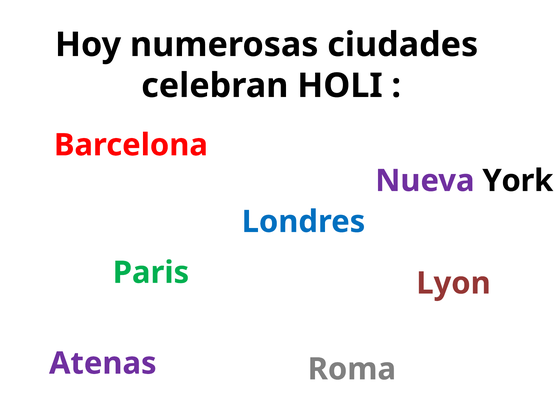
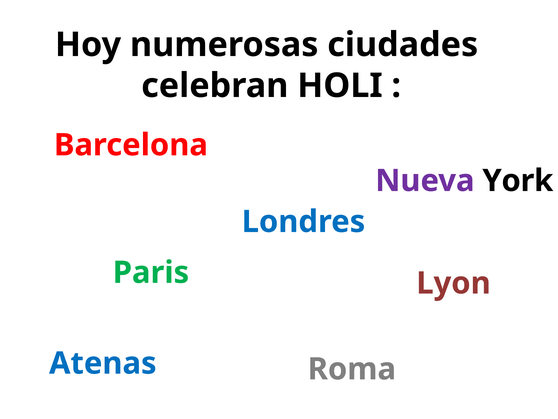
Atenas colour: purple -> blue (103, 363)
